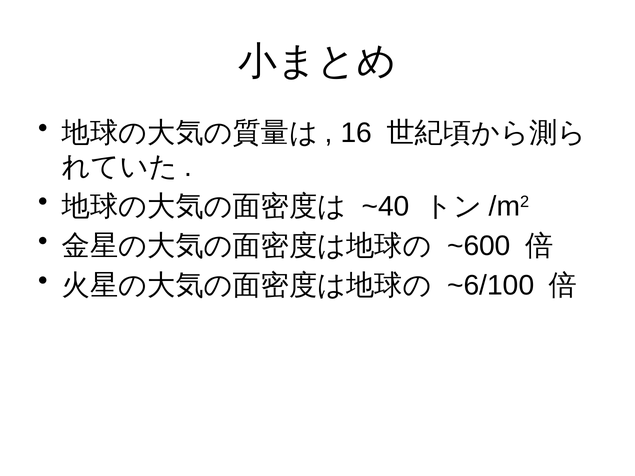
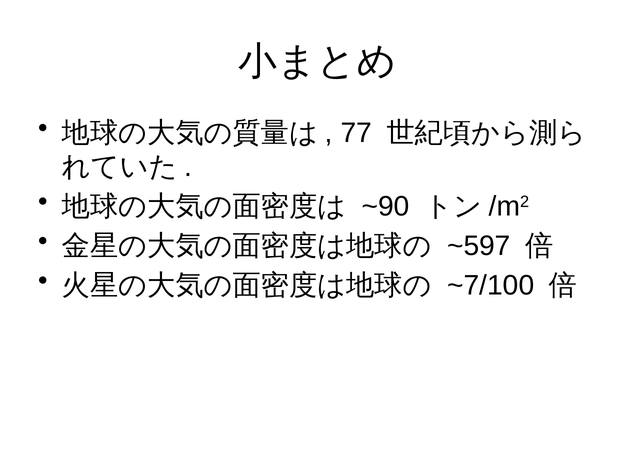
16: 16 -> 77 (356, 133)
~40: ~40 -> ~90 (386, 207)
~600: ~600 -> ~597 (479, 246)
~6/100: ~6/100 -> ~7/100 (491, 286)
